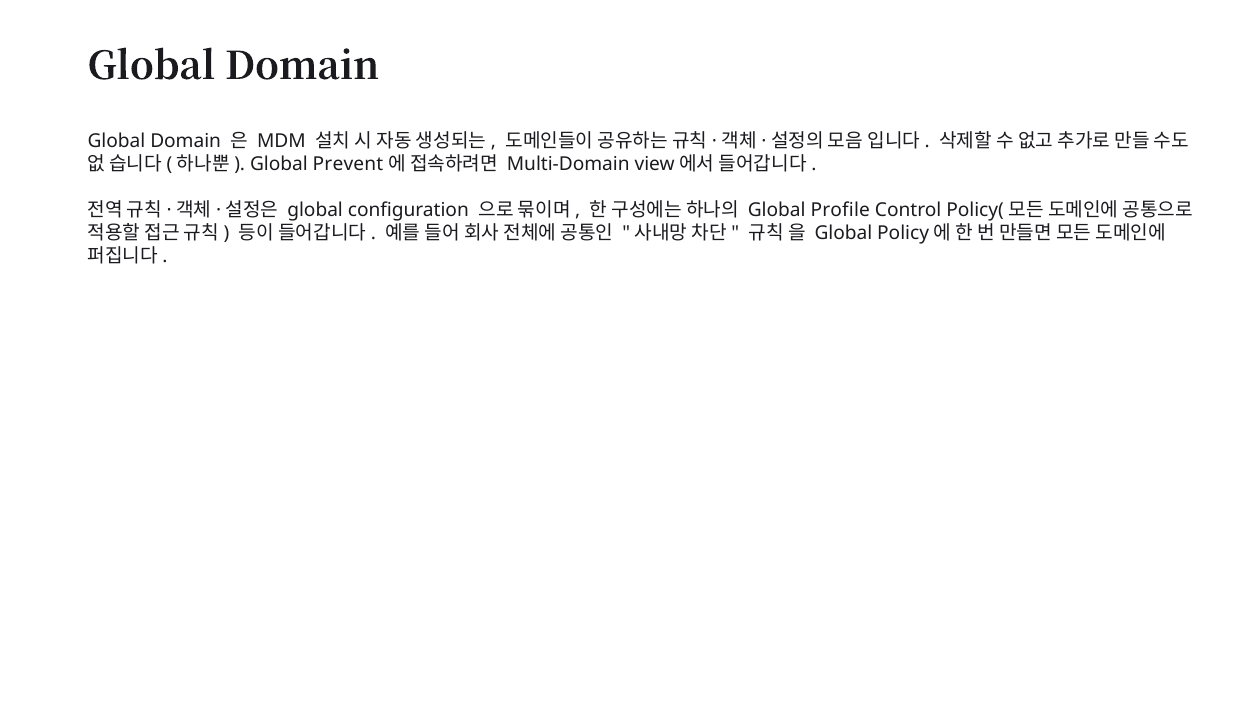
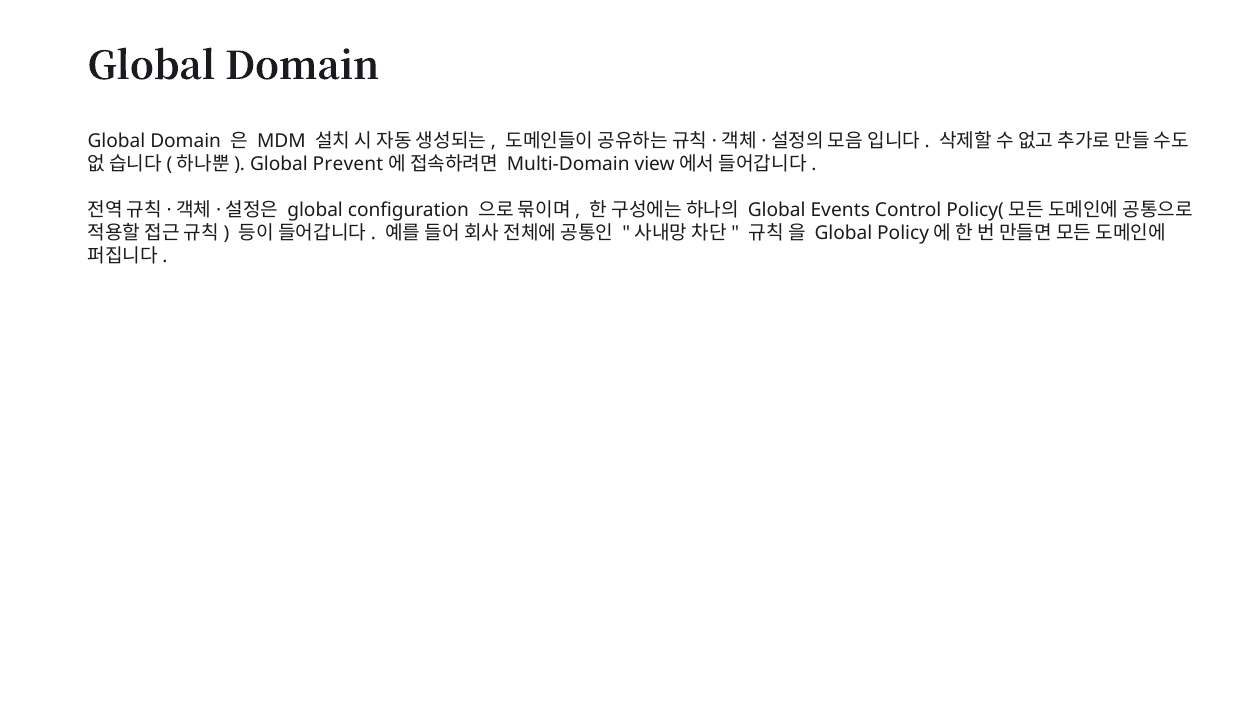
Profile: Profile -> Events (840, 210)
